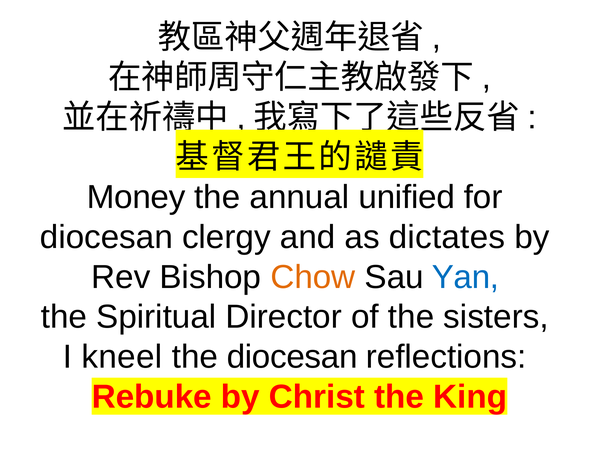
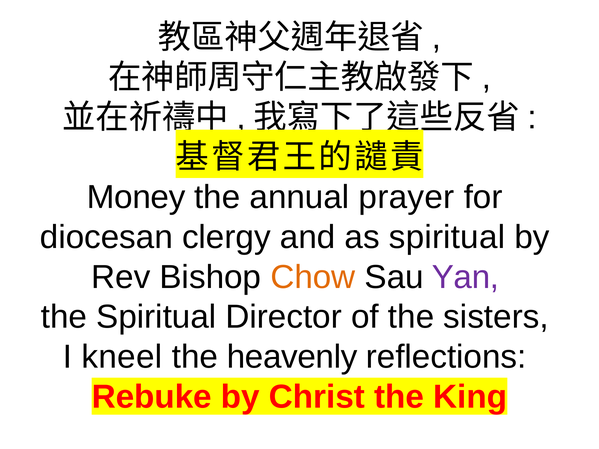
unified: unified -> prayer (406, 197)
as dictates: dictates -> spiritual (447, 237)
Yan colour: blue -> purple (465, 277)
the diocesan: diocesan -> heavenly (292, 357)
